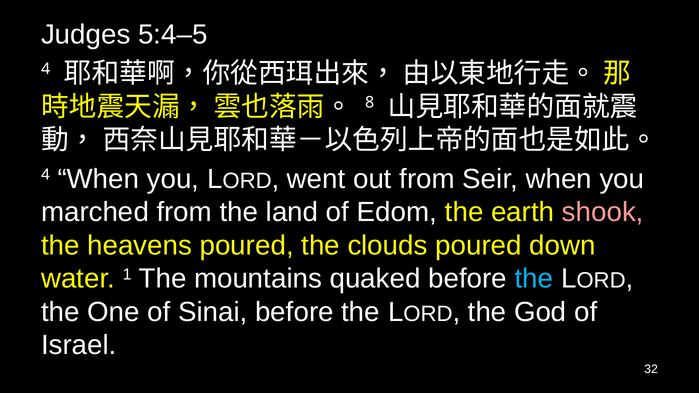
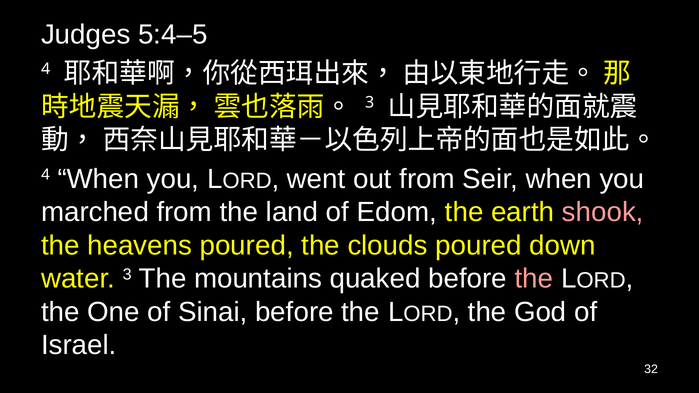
8: 8 -> 3 (370, 102)
water 1: 1 -> 3 (127, 274)
the colour: light blue -> pink (534, 279)
